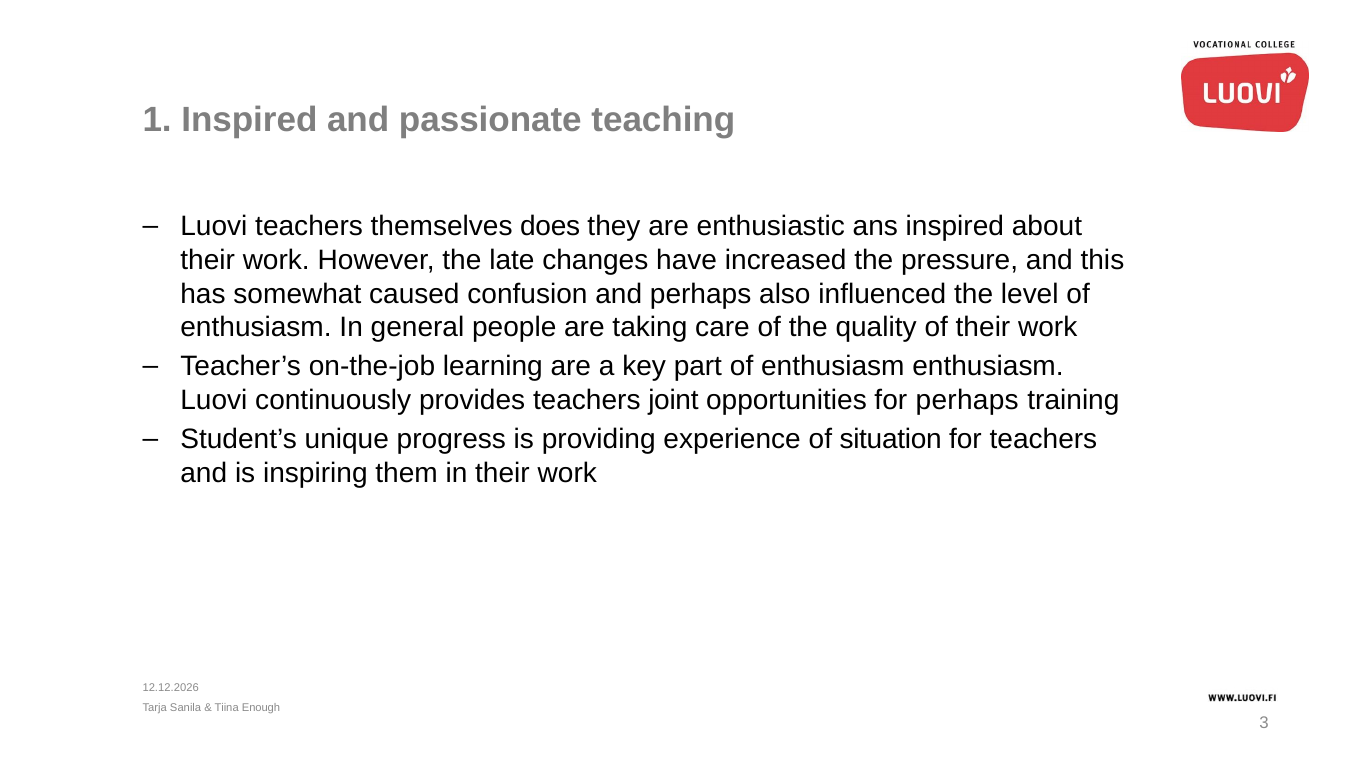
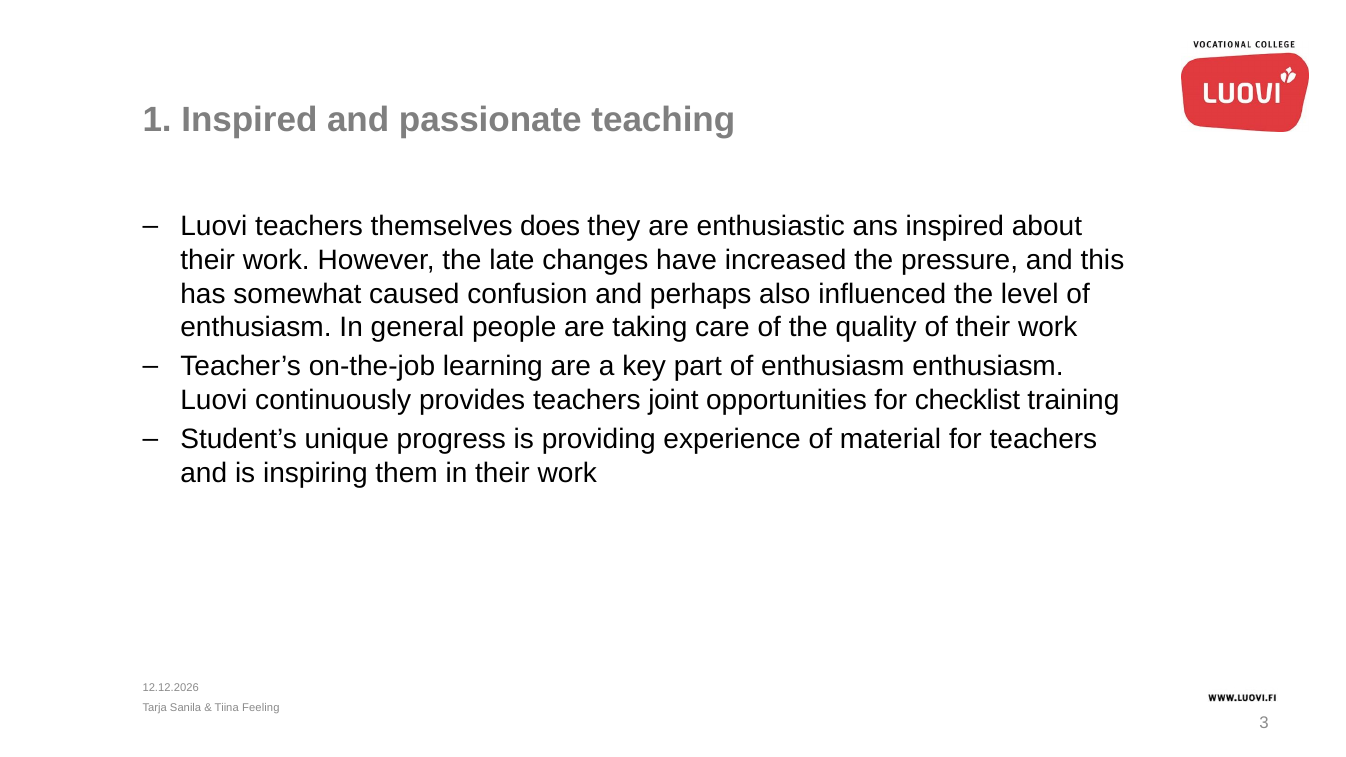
for perhaps: perhaps -> checklist (967, 400)
situation: situation -> material (890, 440)
Enough: Enough -> Feeling (261, 708)
